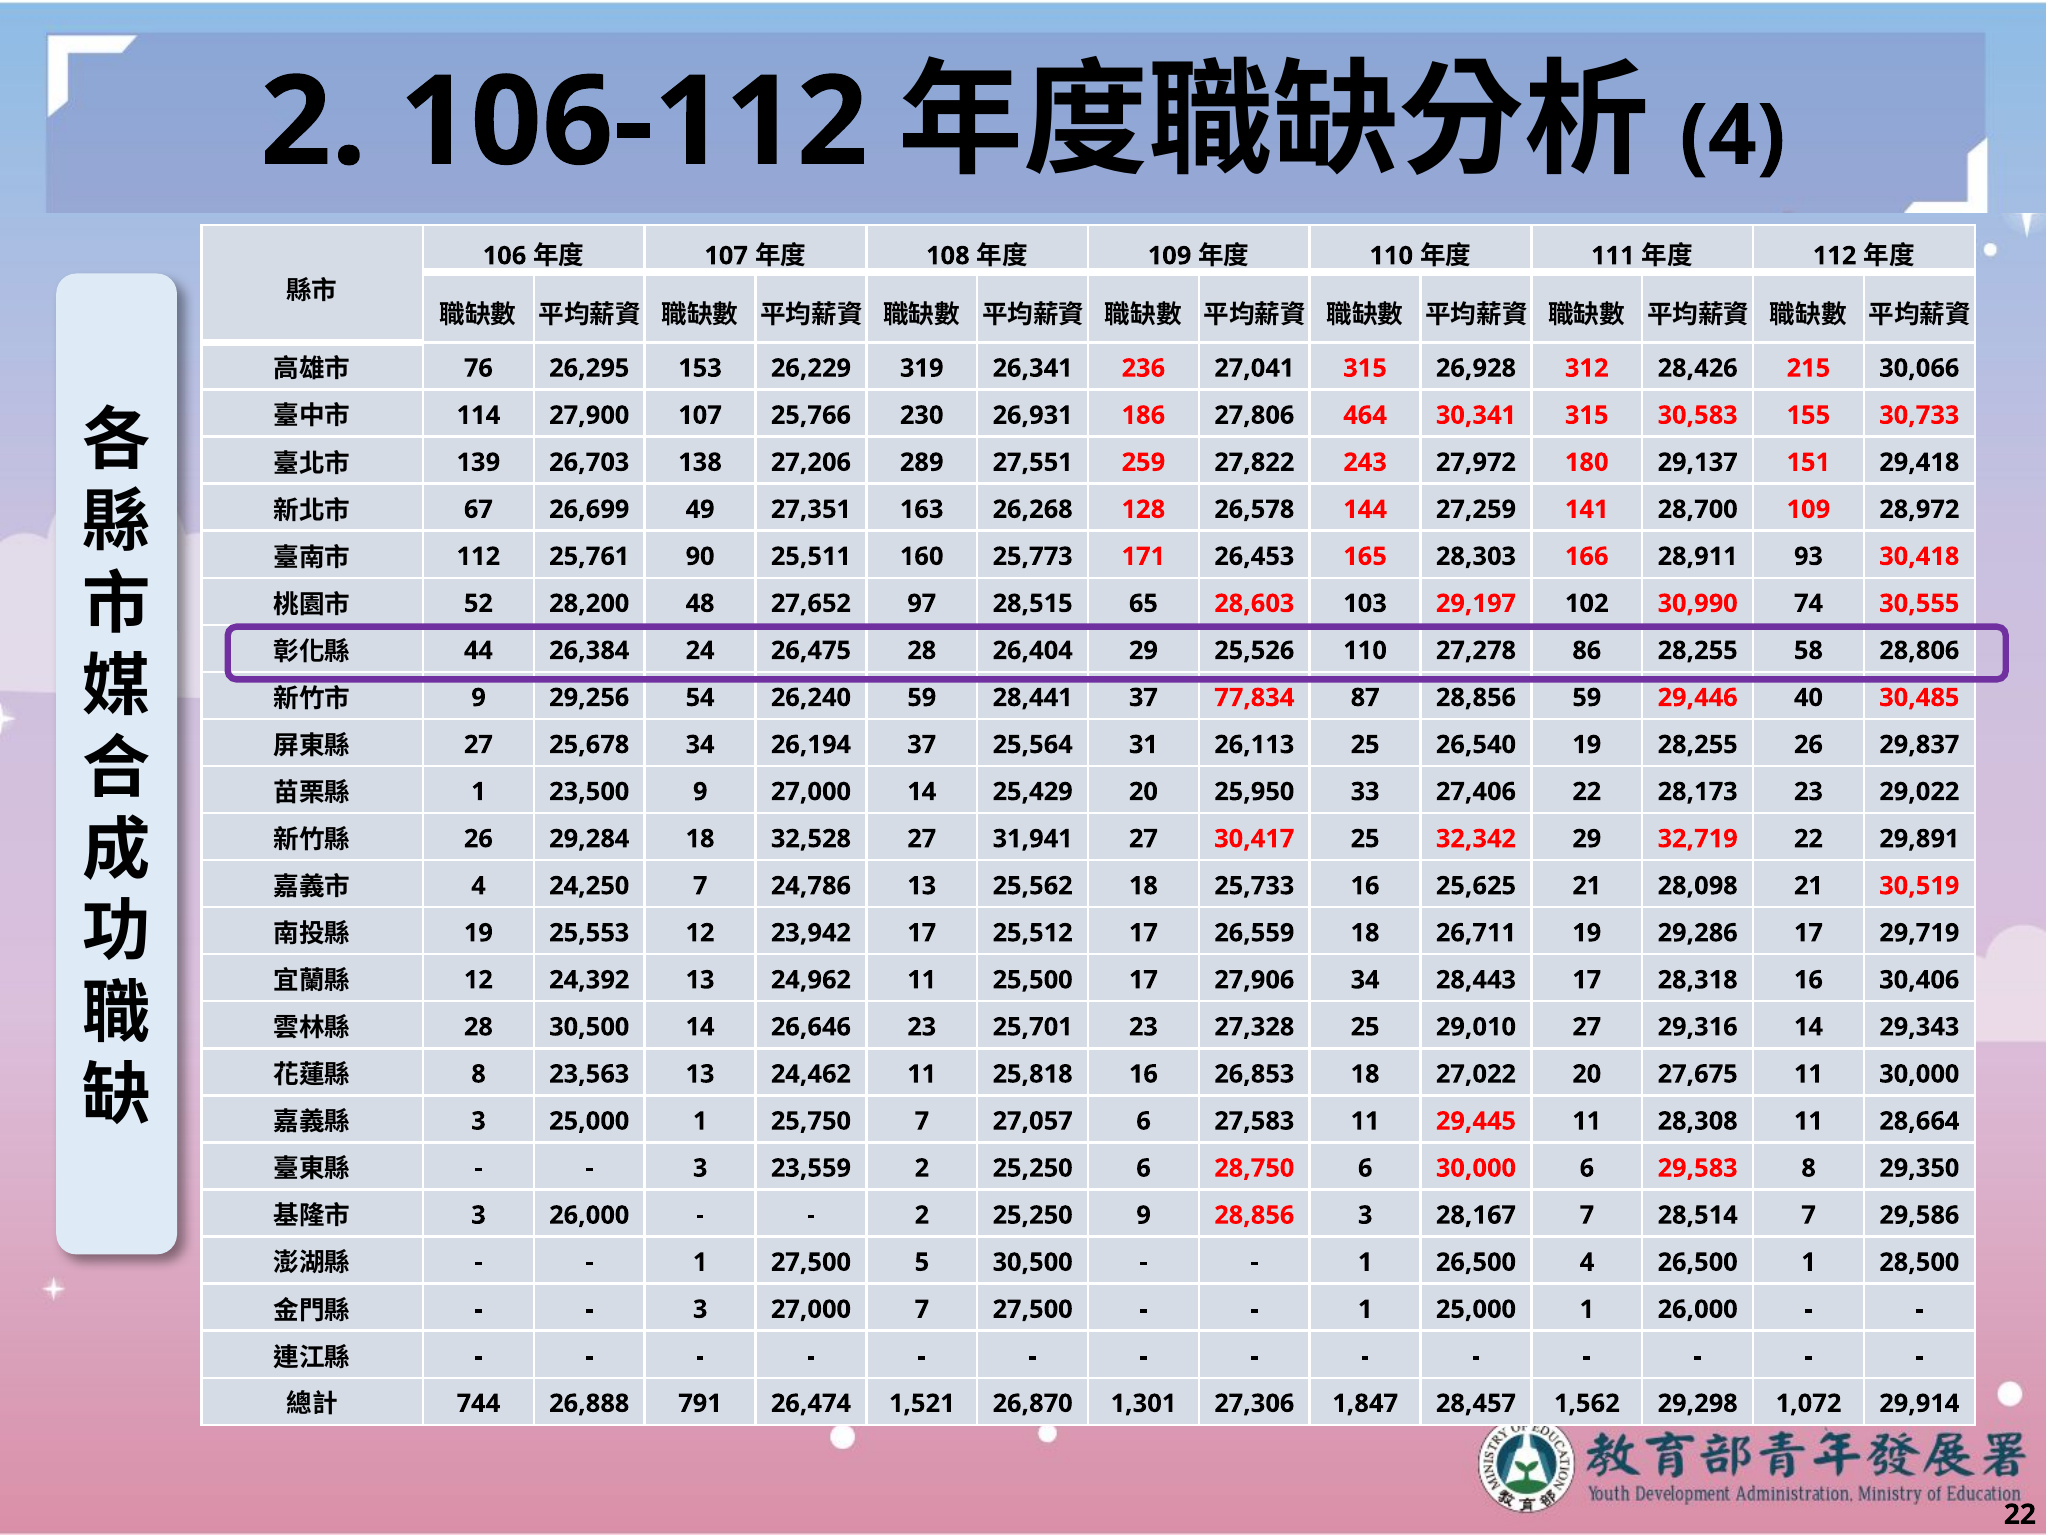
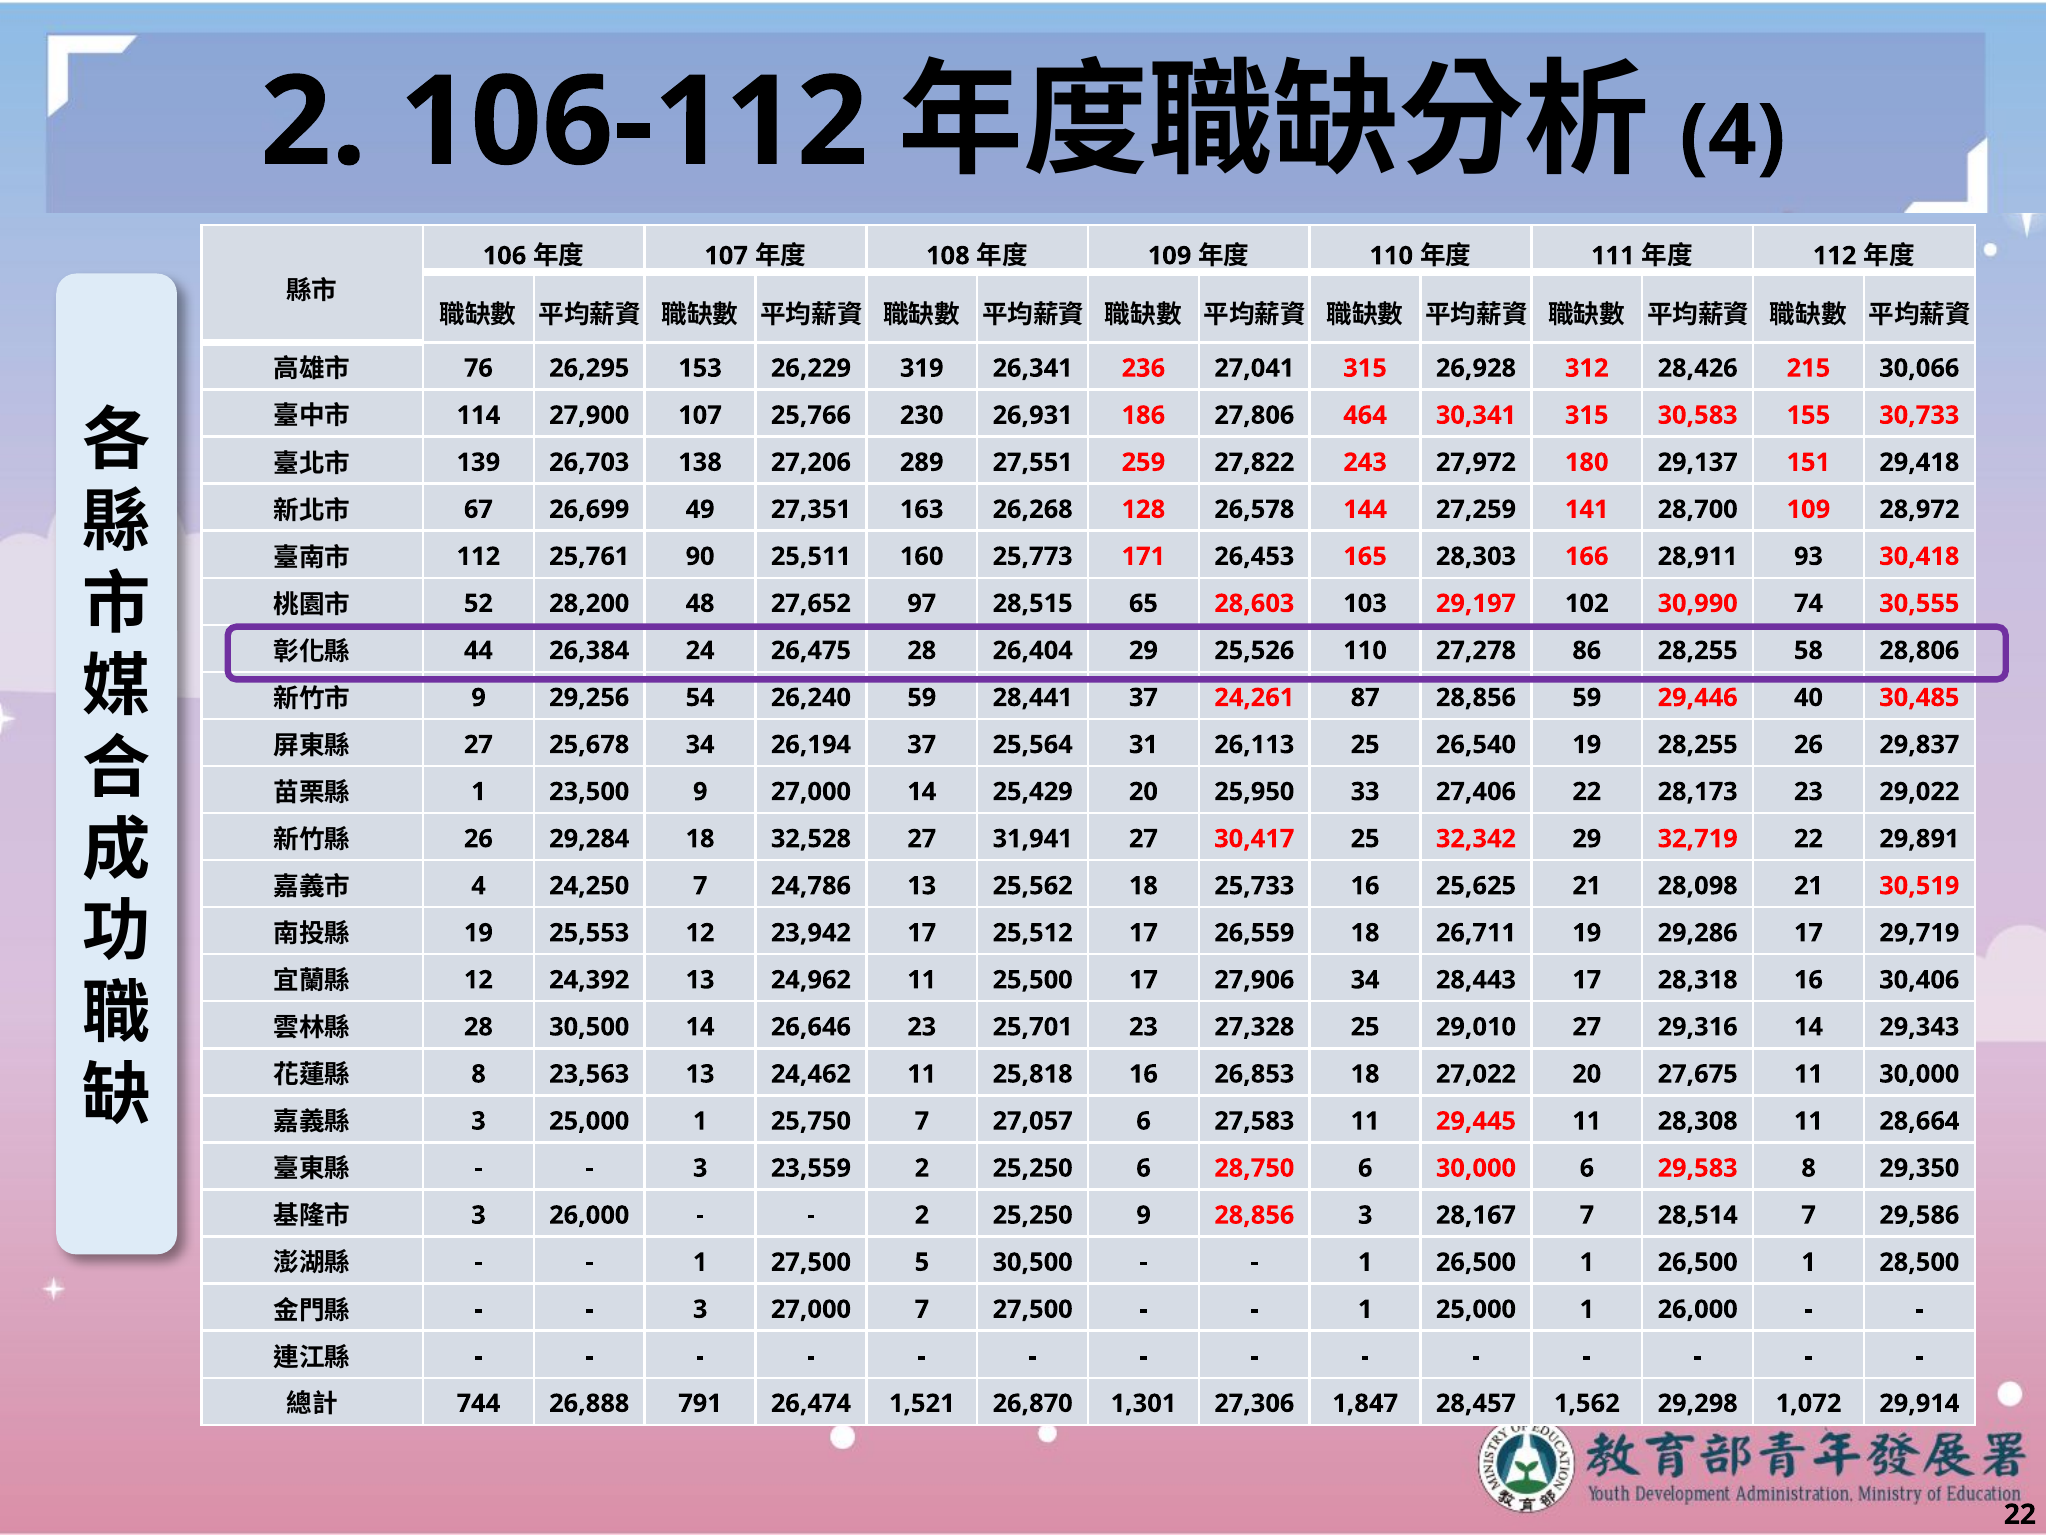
77,834: 77,834 -> 24,261 (1254, 697)
4: 4 -> 1 (1587, 1262)
